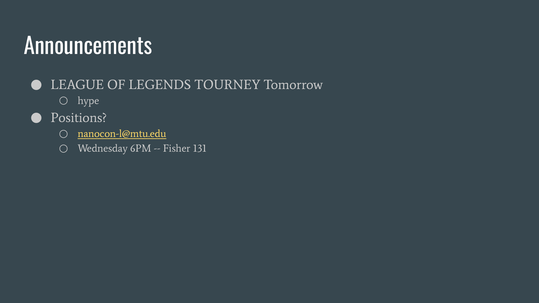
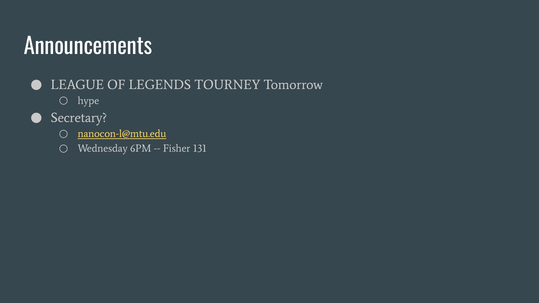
Positions: Positions -> Secretary (79, 118)
